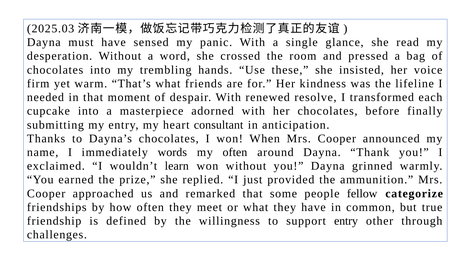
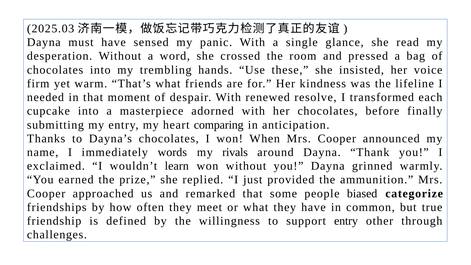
consultant: consultant -> comparing (219, 125)
my often: often -> rivals (235, 152)
fellow: fellow -> biased (362, 193)
